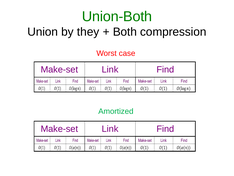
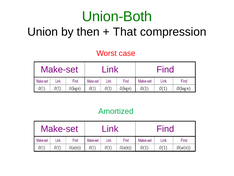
they: they -> then (88, 32)
Both: Both -> That (125, 32)
